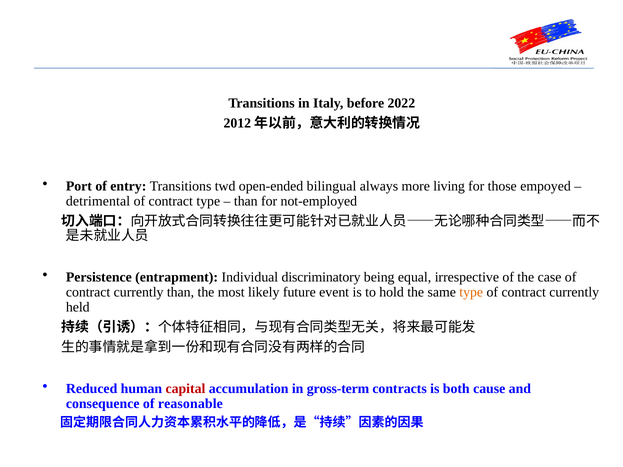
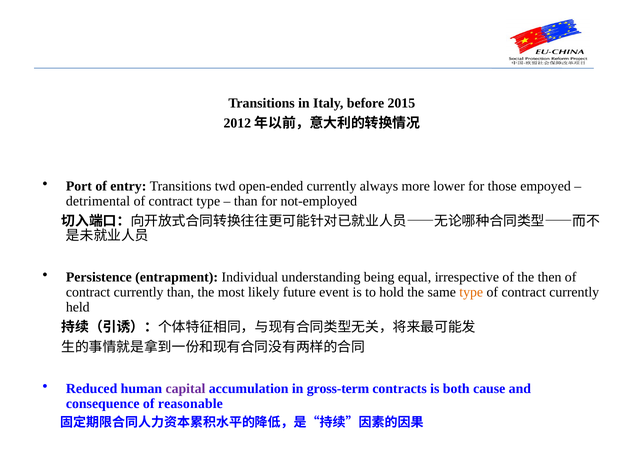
2022: 2022 -> 2015 (401, 103)
open-ended bilingual: bilingual -> currently (332, 186)
living: living -> lower (449, 186)
discriminatory: discriminatory -> understanding (321, 278)
case: case -> then (550, 278)
capital colour: red -> purple (185, 389)
